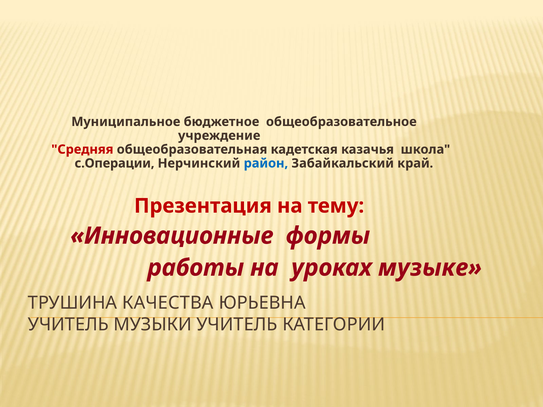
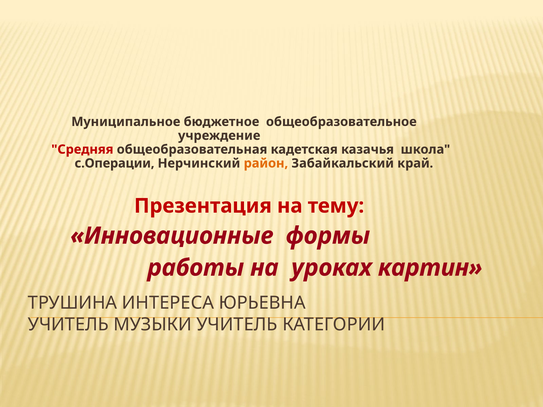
район colour: blue -> orange (266, 163)
музыке: музыке -> картин (430, 268)
КАЧЕСТВА: КАЧЕСТВА -> ИНТЕРЕСА (168, 303)
